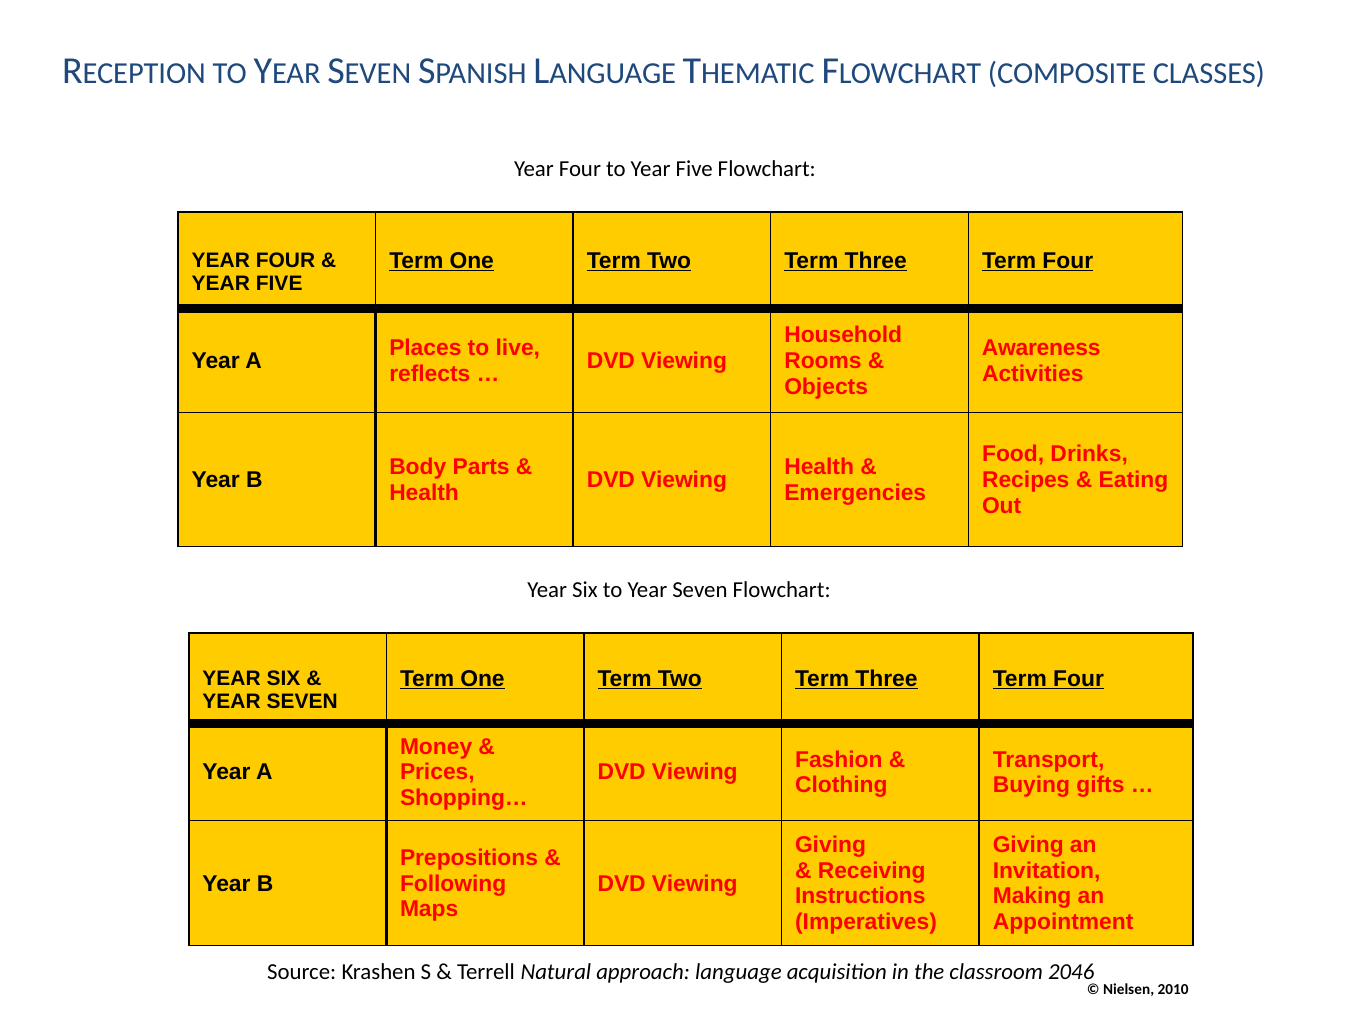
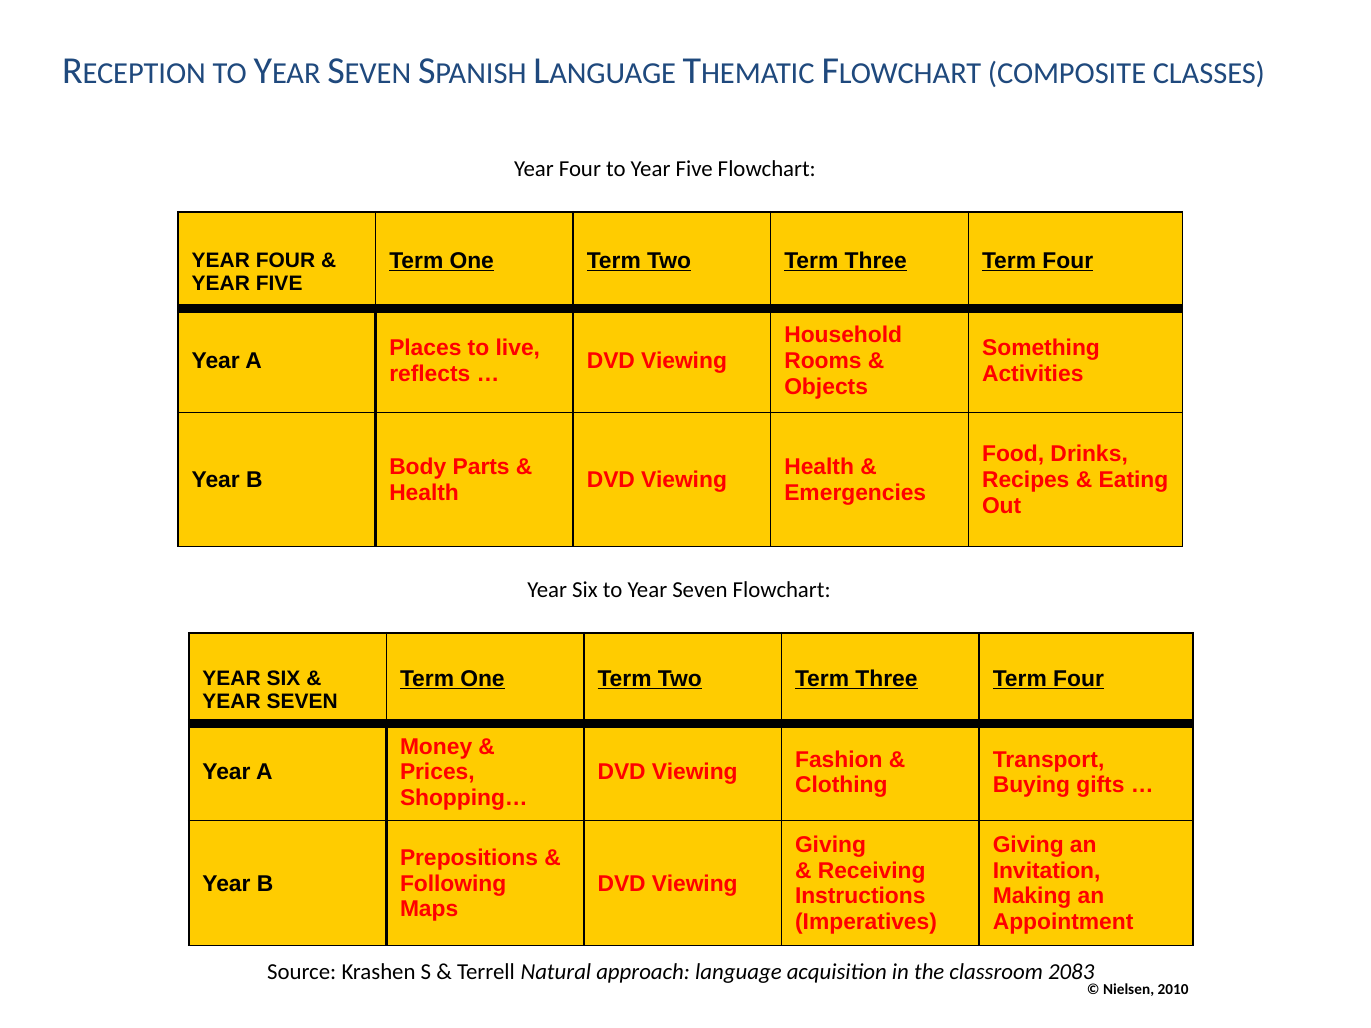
Awareness: Awareness -> Something (1041, 348)
2046: 2046 -> 2083 (1071, 972)
